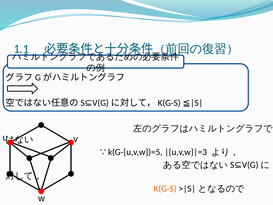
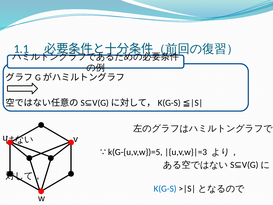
K(G-S colour: orange -> blue (165, 188)
